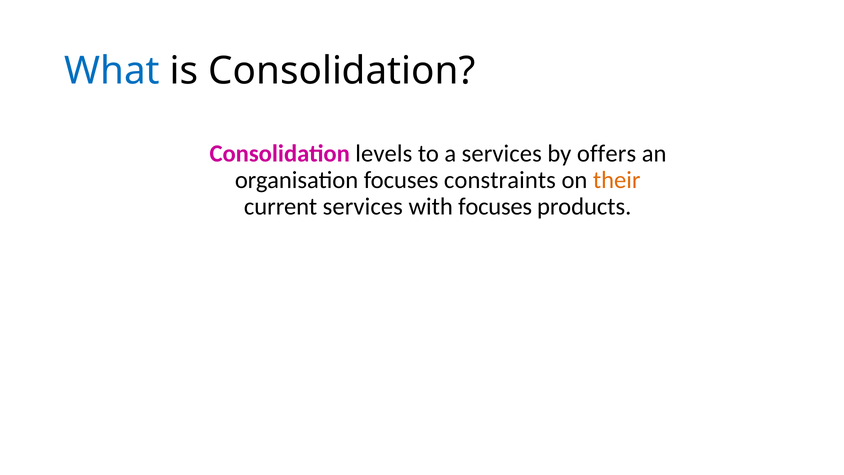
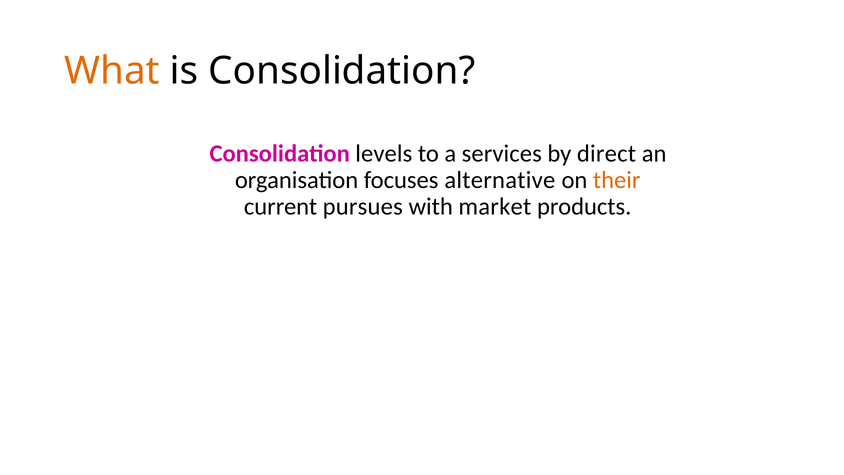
What colour: blue -> orange (112, 71)
offers: offers -> direct (606, 153)
constraints: constraints -> alternative (500, 180)
current services: services -> pursues (363, 207)
with focuses: focuses -> market (495, 207)
